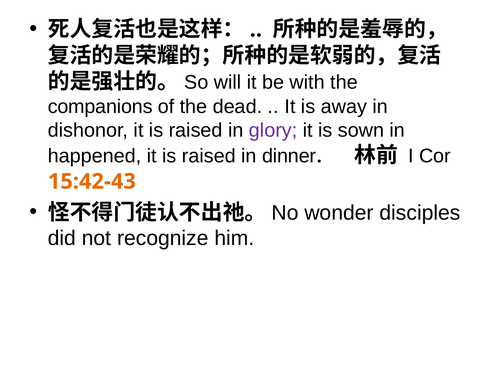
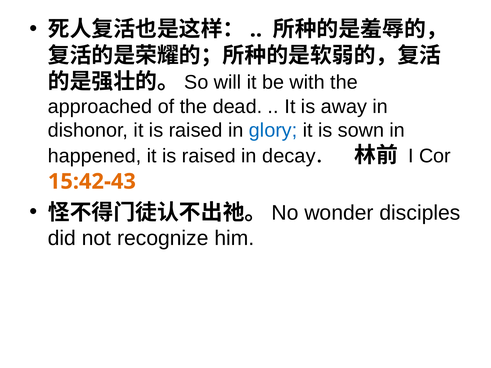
companions: companions -> approached (100, 107)
glory colour: purple -> blue (273, 130)
dinner: dinner -> decay (289, 156)
